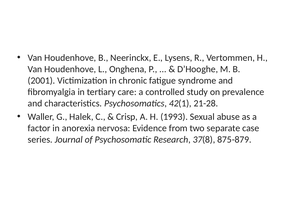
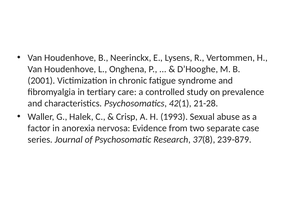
875-879: 875-879 -> 239-879 (234, 139)
